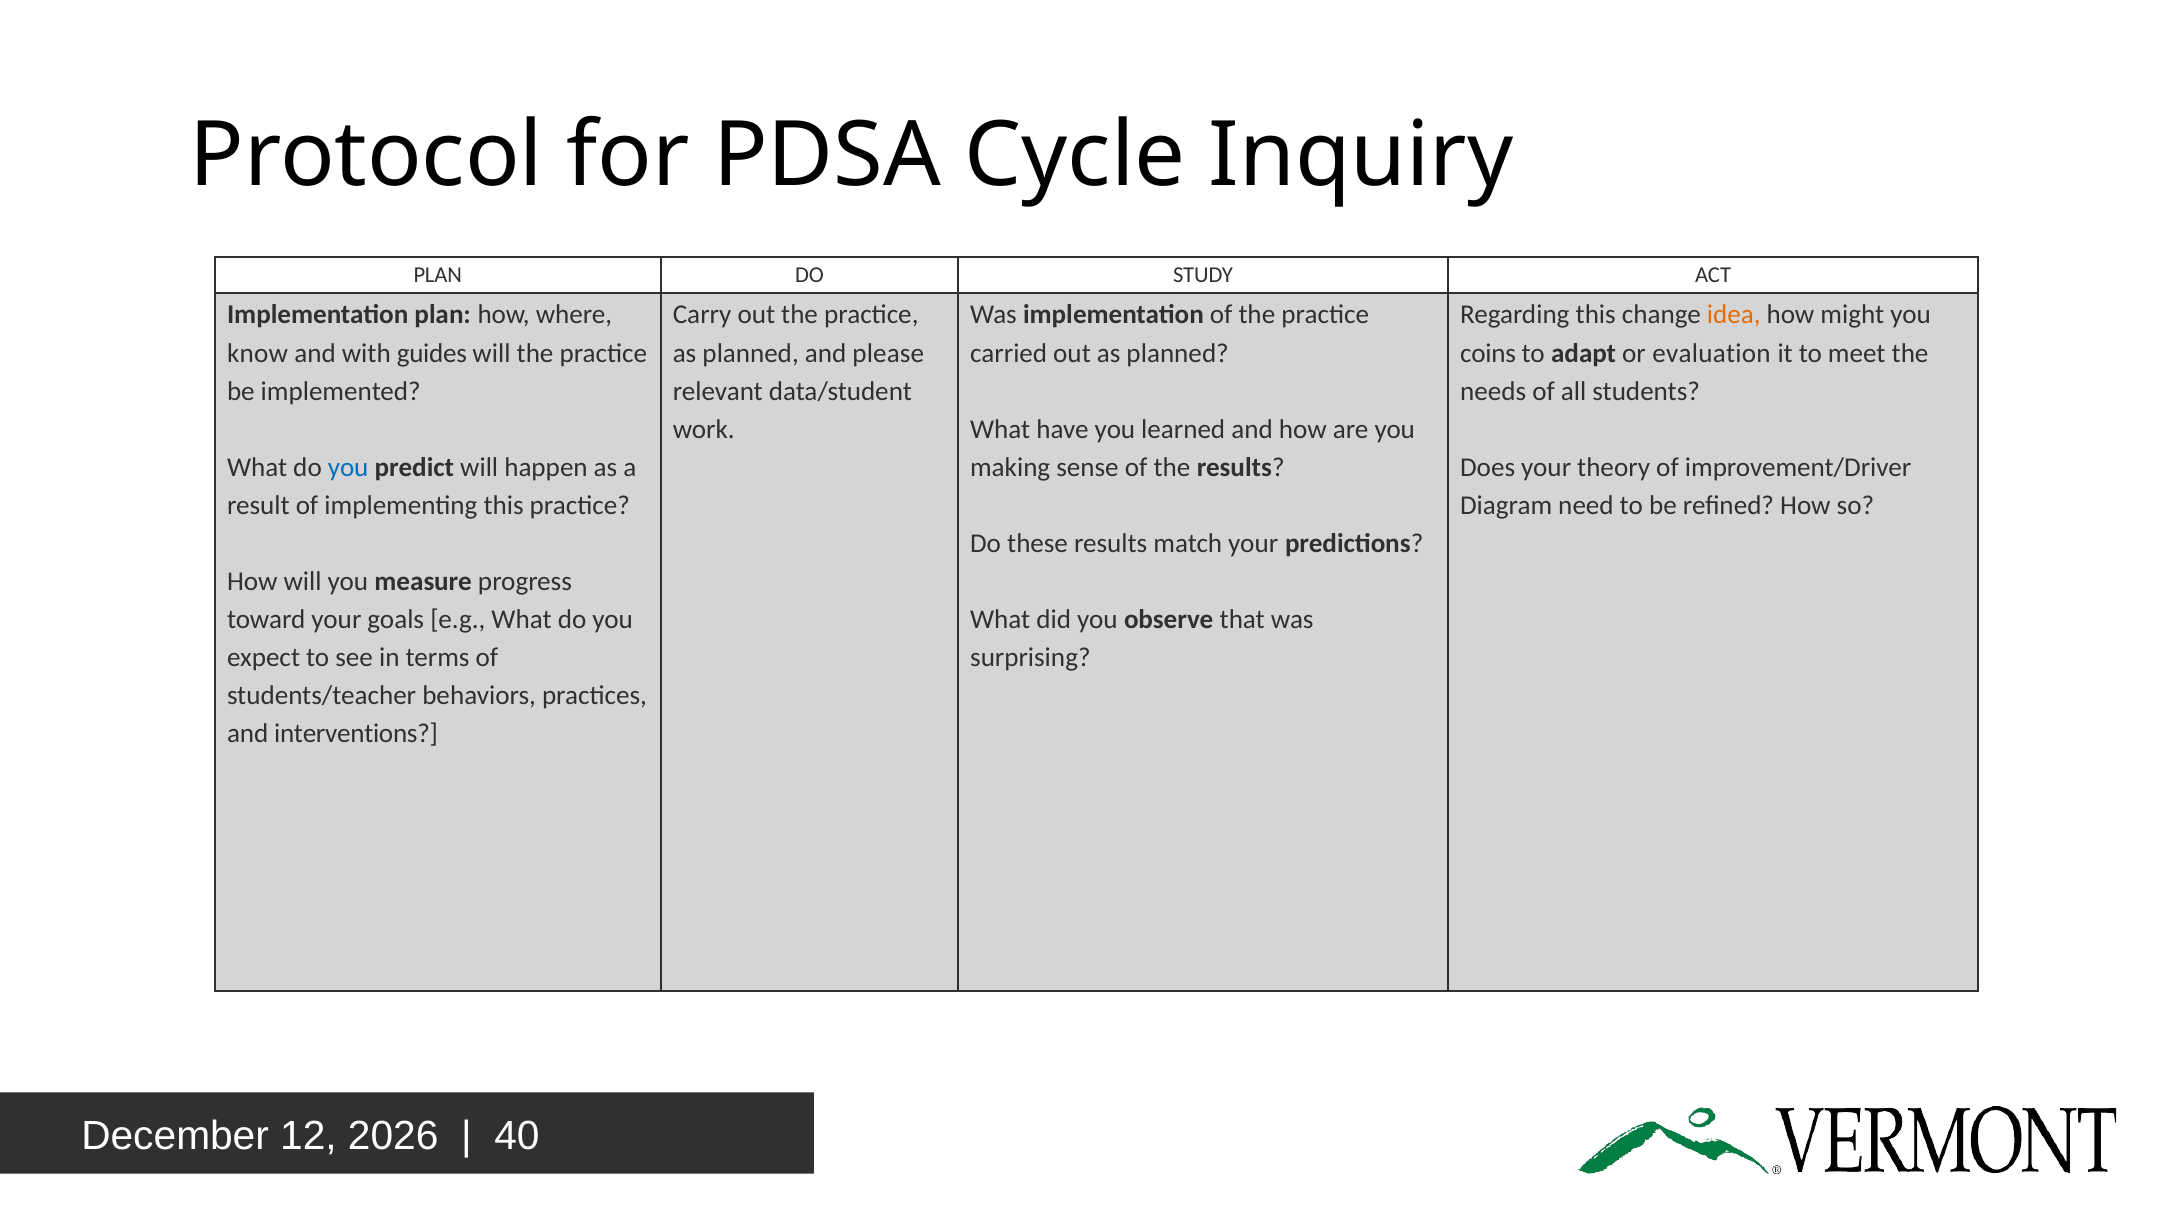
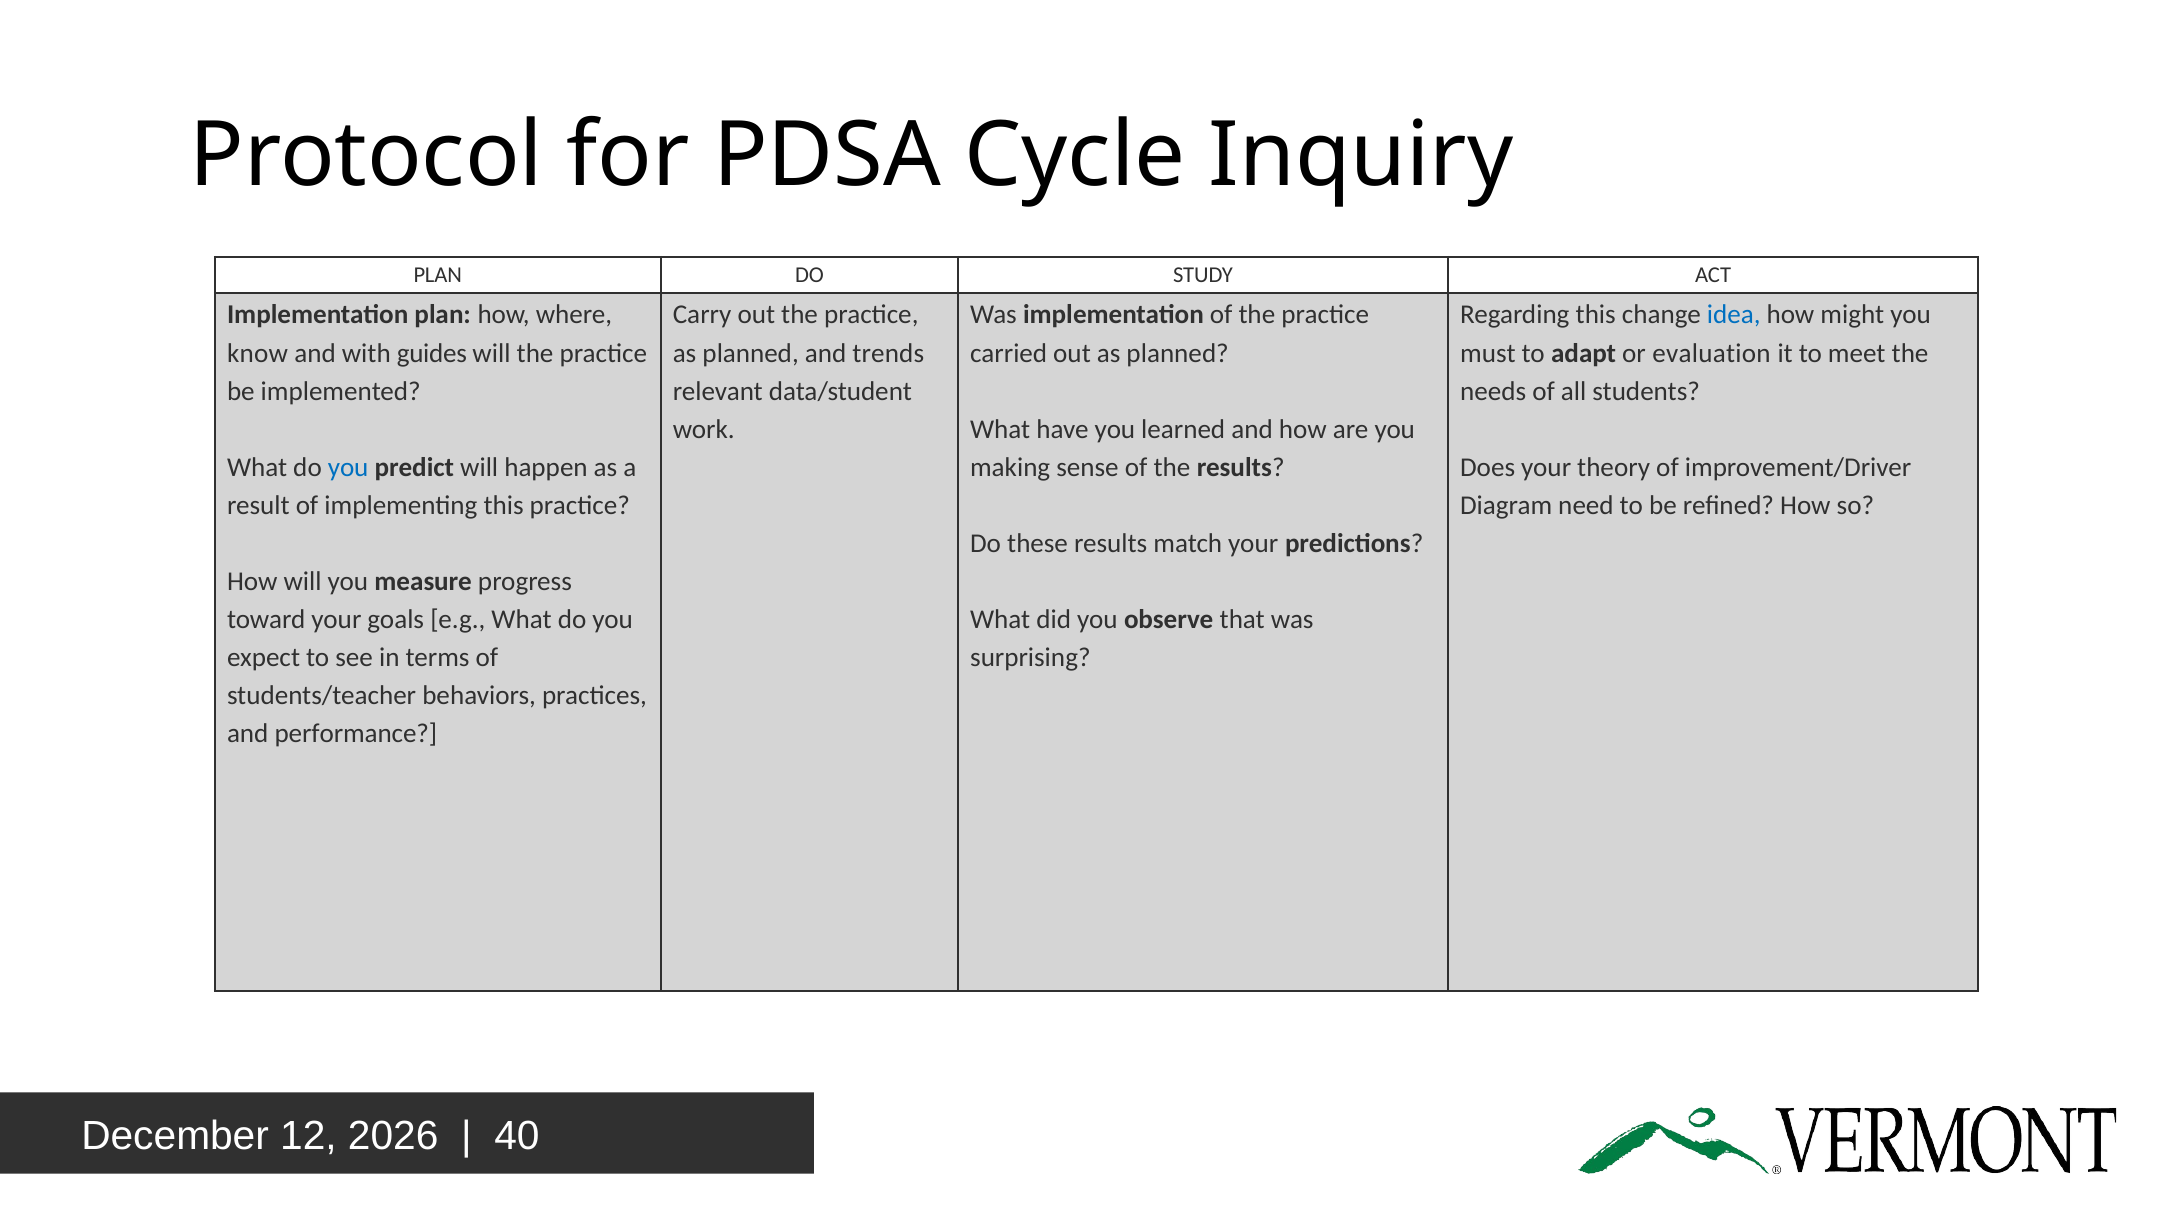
idea colour: orange -> blue (1734, 315)
please: please -> trends (888, 353)
coins: coins -> must (1488, 353)
interventions: interventions -> performance (356, 733)
